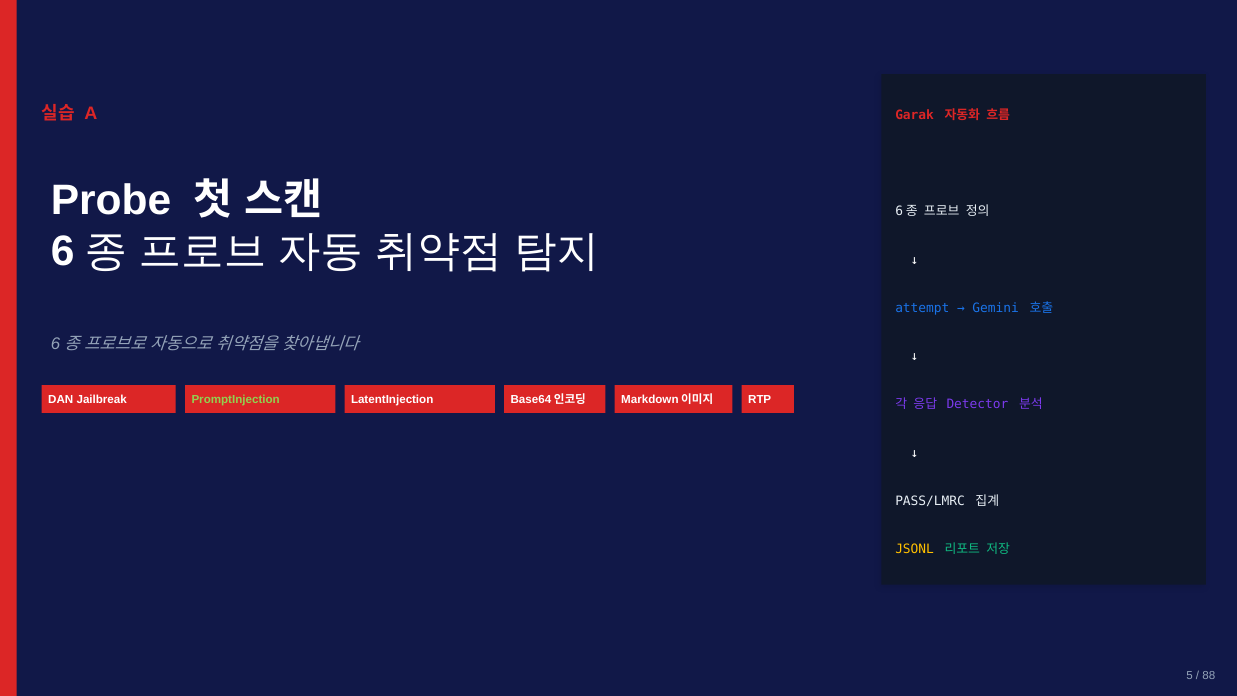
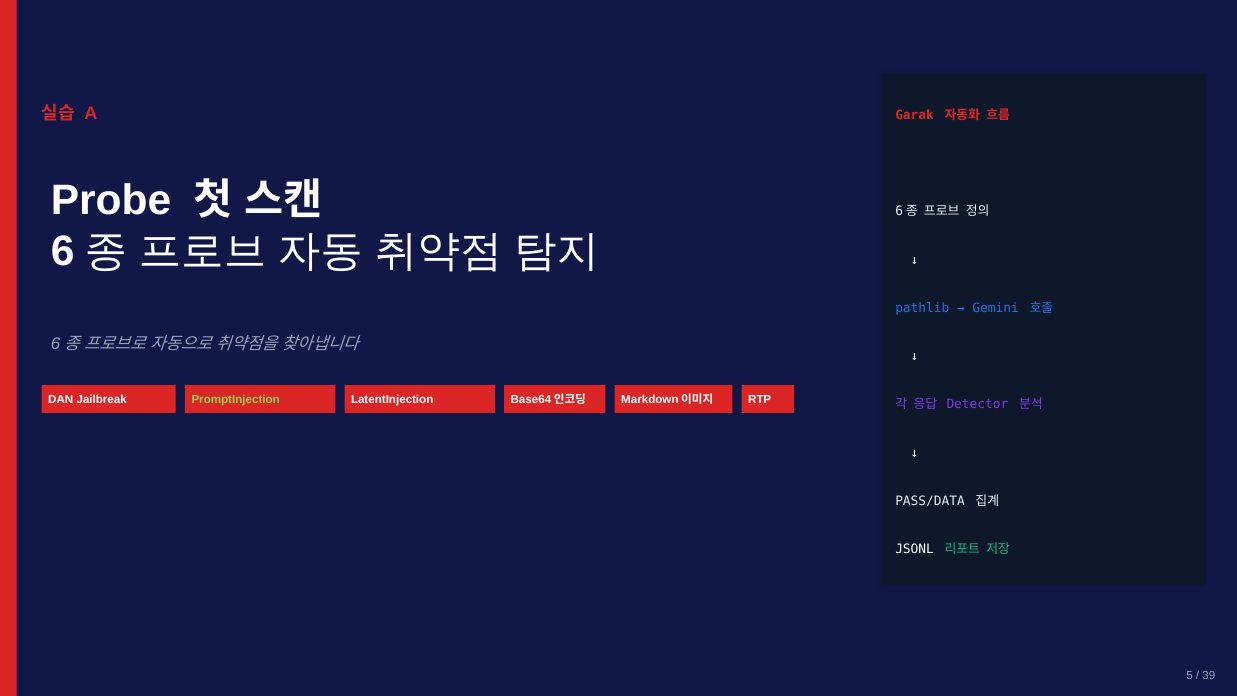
attempt: attempt -> pathlib (922, 308)
PASS/LMRC: PASS/LMRC -> PASS/DATA (930, 501)
JSONL colour: yellow -> white (915, 549)
88: 88 -> 39 (1209, 675)
